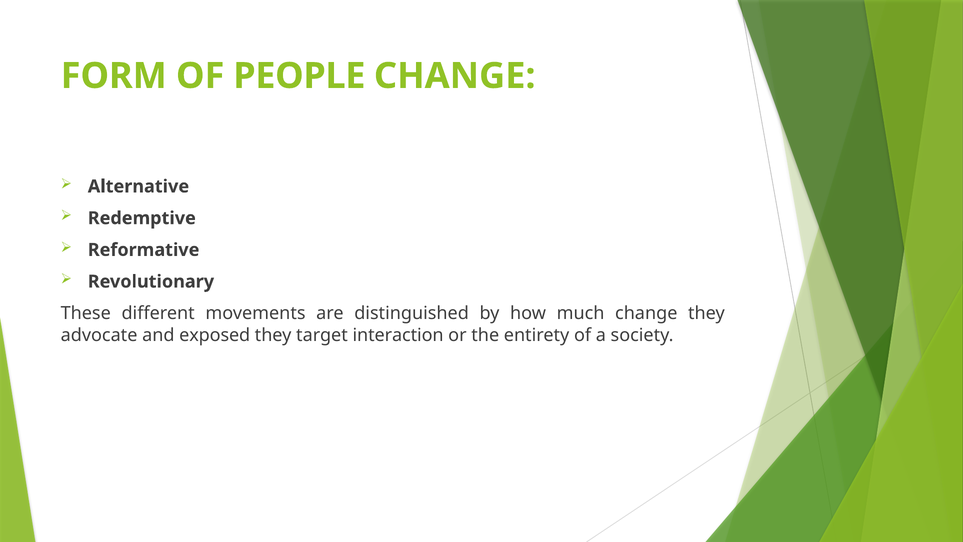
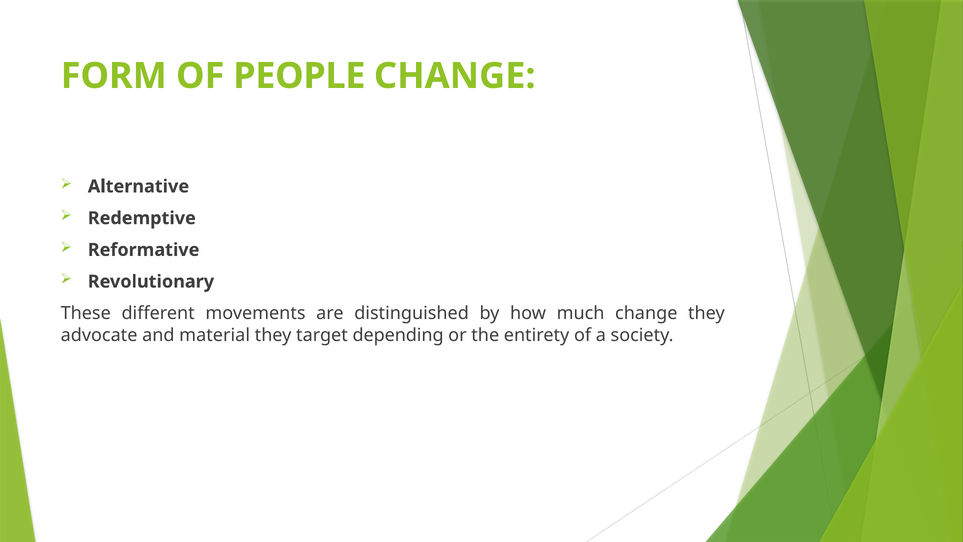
exposed: exposed -> material (215, 335)
interaction: interaction -> depending (398, 335)
